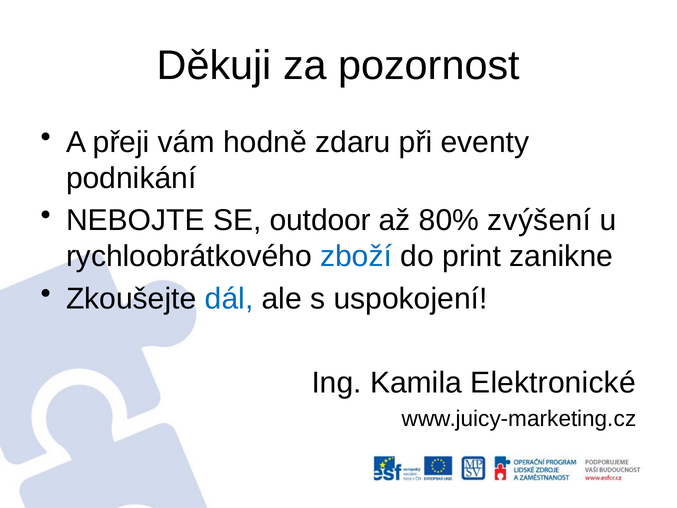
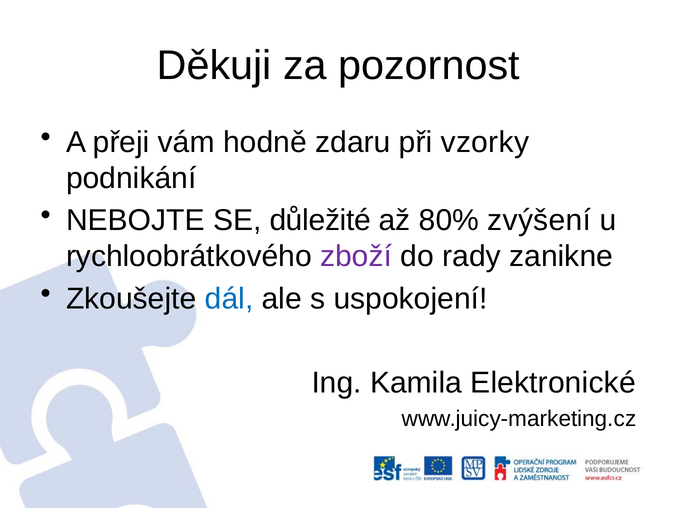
eventy: eventy -> vzorky (485, 142)
outdoor: outdoor -> důležité (320, 220)
zboží colour: blue -> purple (356, 256)
print: print -> rady (472, 256)
